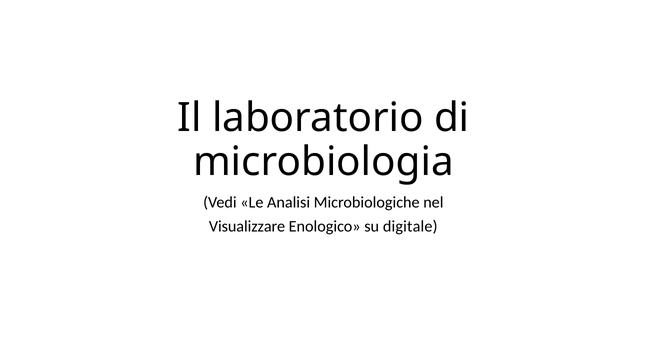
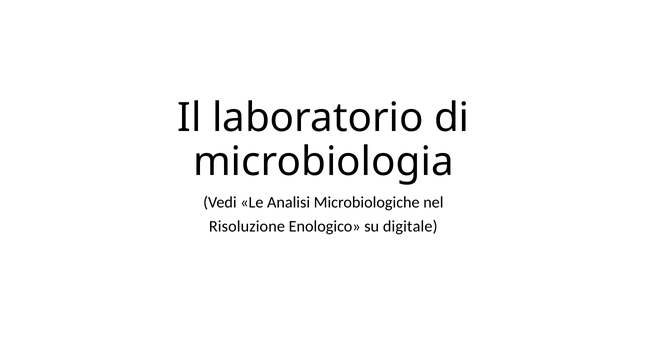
Visualizzare: Visualizzare -> Risoluzione (247, 226)
